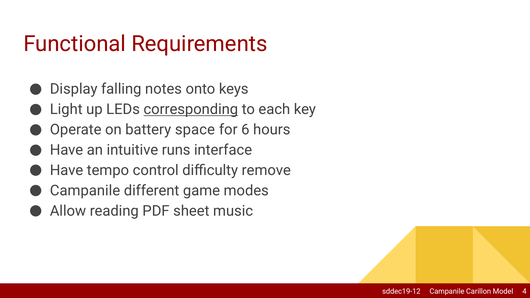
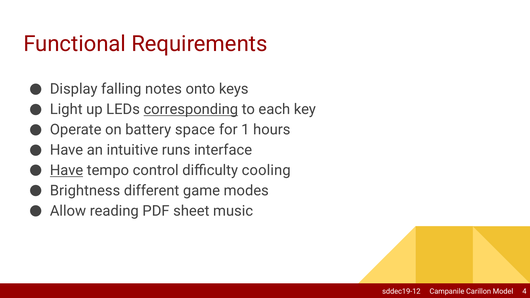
6: 6 -> 1 (245, 130)
Have underline: none -> present (67, 170)
remove: remove -> cooling (266, 170)
Campanile: Campanile -> Brightness (85, 191)
